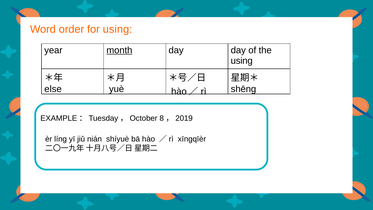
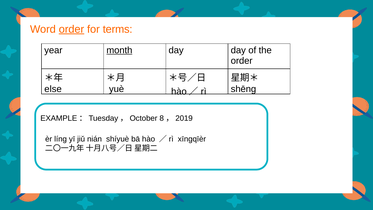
order underline: none -> present (71, 29)
for using: using -> terms (118, 29)
using: using -> order (242, 61)
